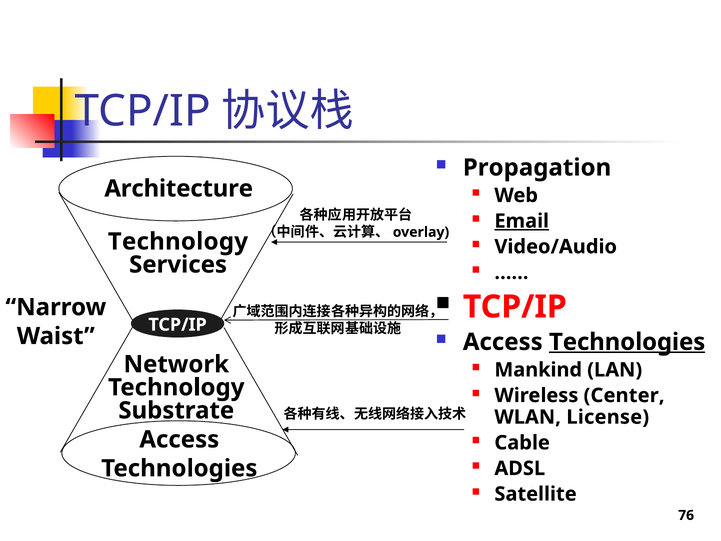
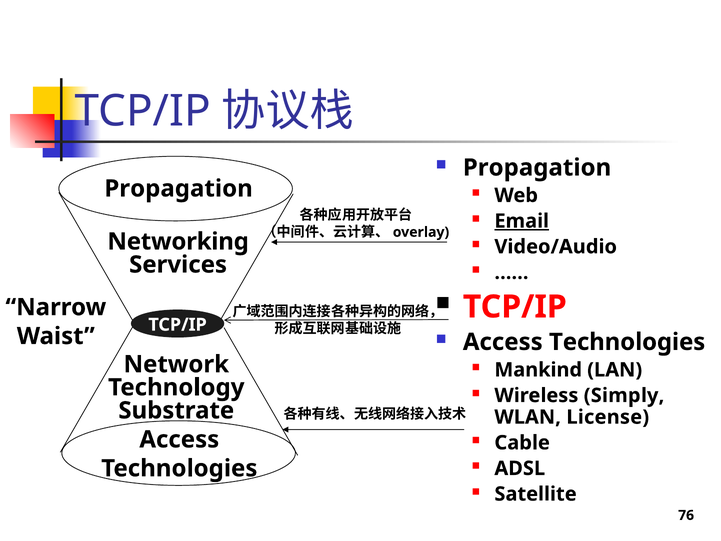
Architecture: Architecture -> Propagation (179, 188)
Technology: Technology -> Networking (178, 241)
Technologies underline: present -> none (627, 342)
Center: Center -> Simply (624, 395)
